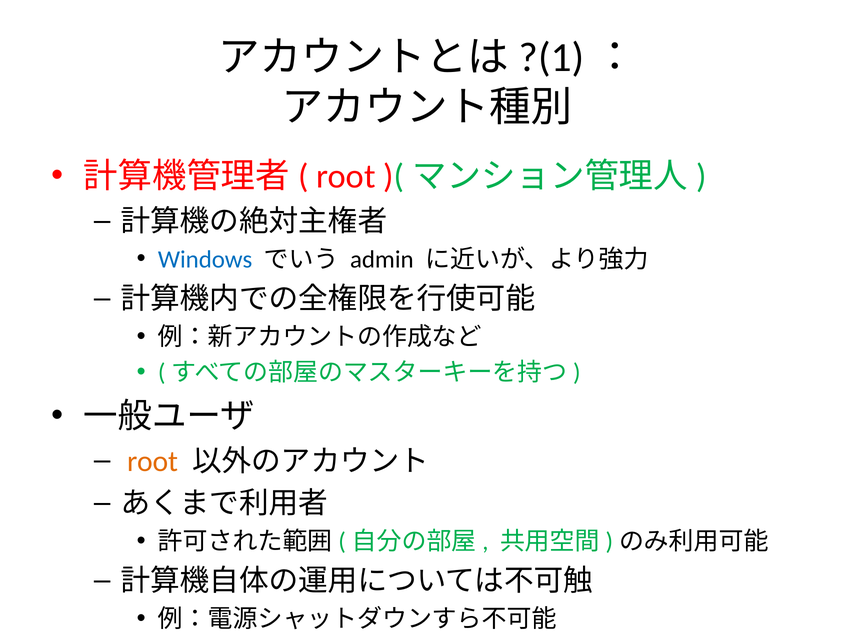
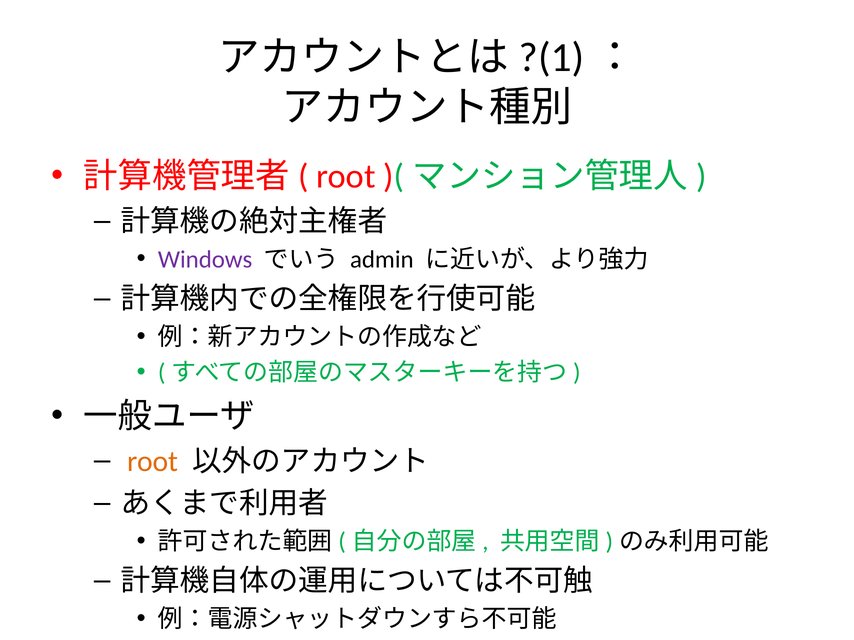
Windows colour: blue -> purple (205, 260)
